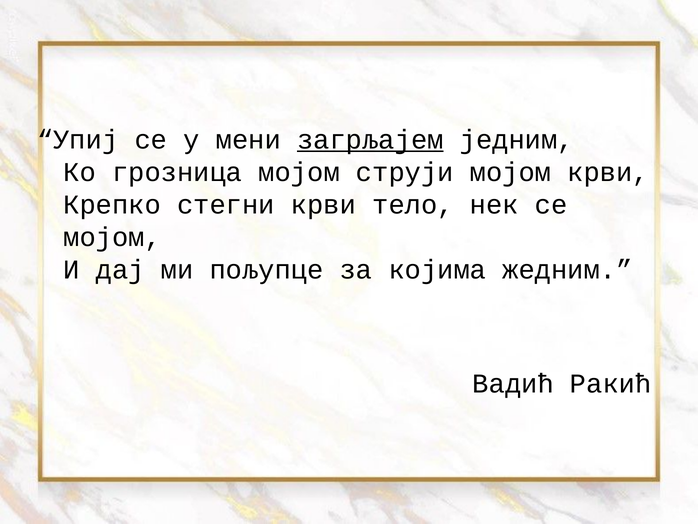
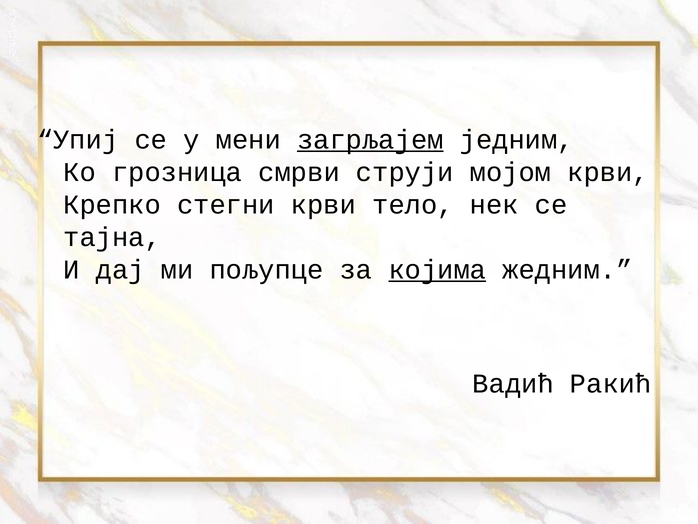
грозница мојом: мојом -> смрви (299, 172)
мојом: мојом -> тајна (112, 237)
којима underline: none -> present (437, 269)
